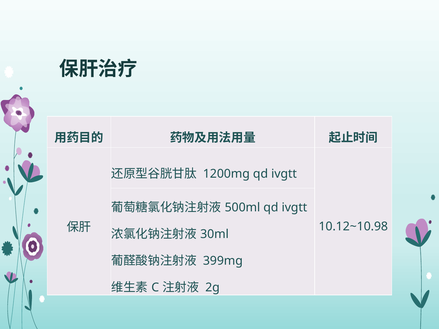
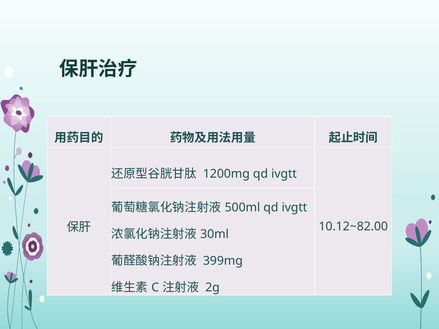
10.12~10.98: 10.12~10.98 -> 10.12~82.00 (353, 227)
